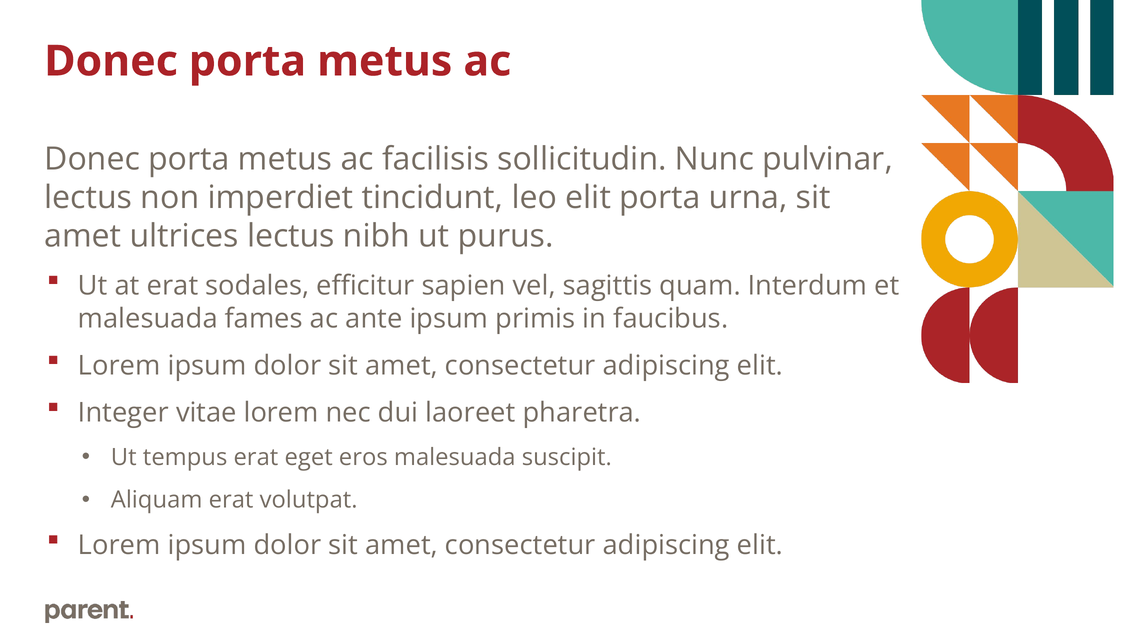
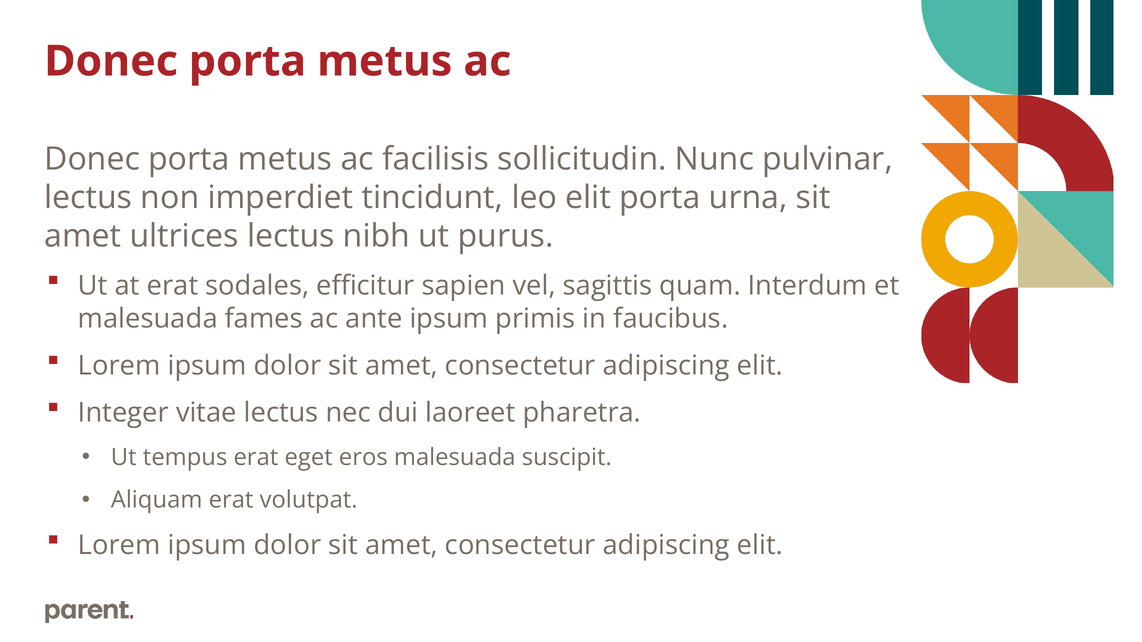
vitae lorem: lorem -> lectus (281, 413)
